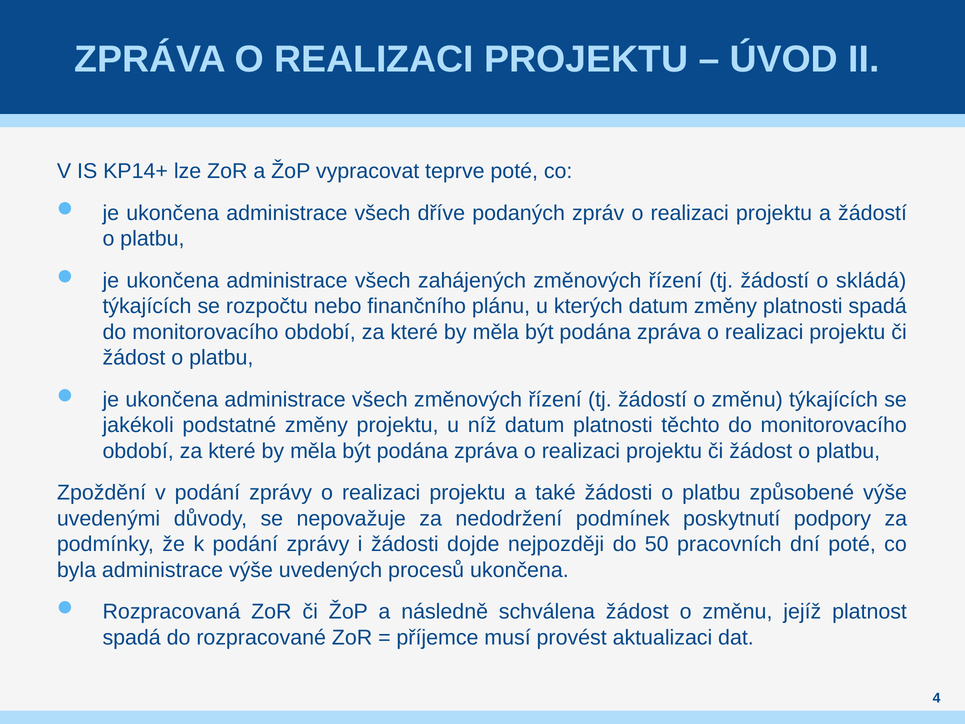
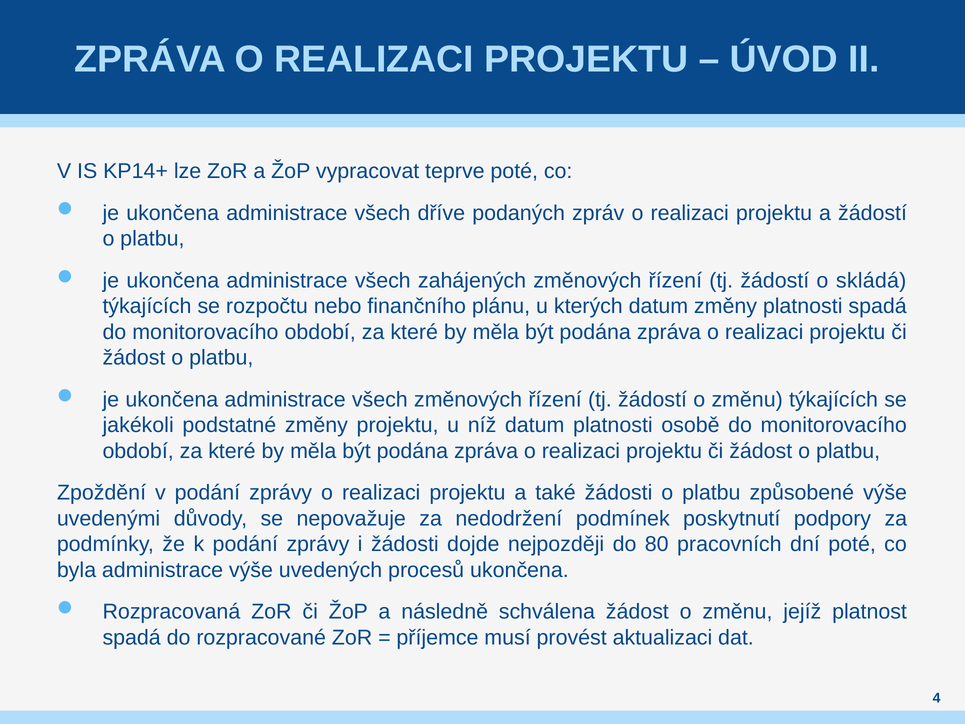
těchto: těchto -> osobě (690, 425)
50: 50 -> 80 (657, 544)
